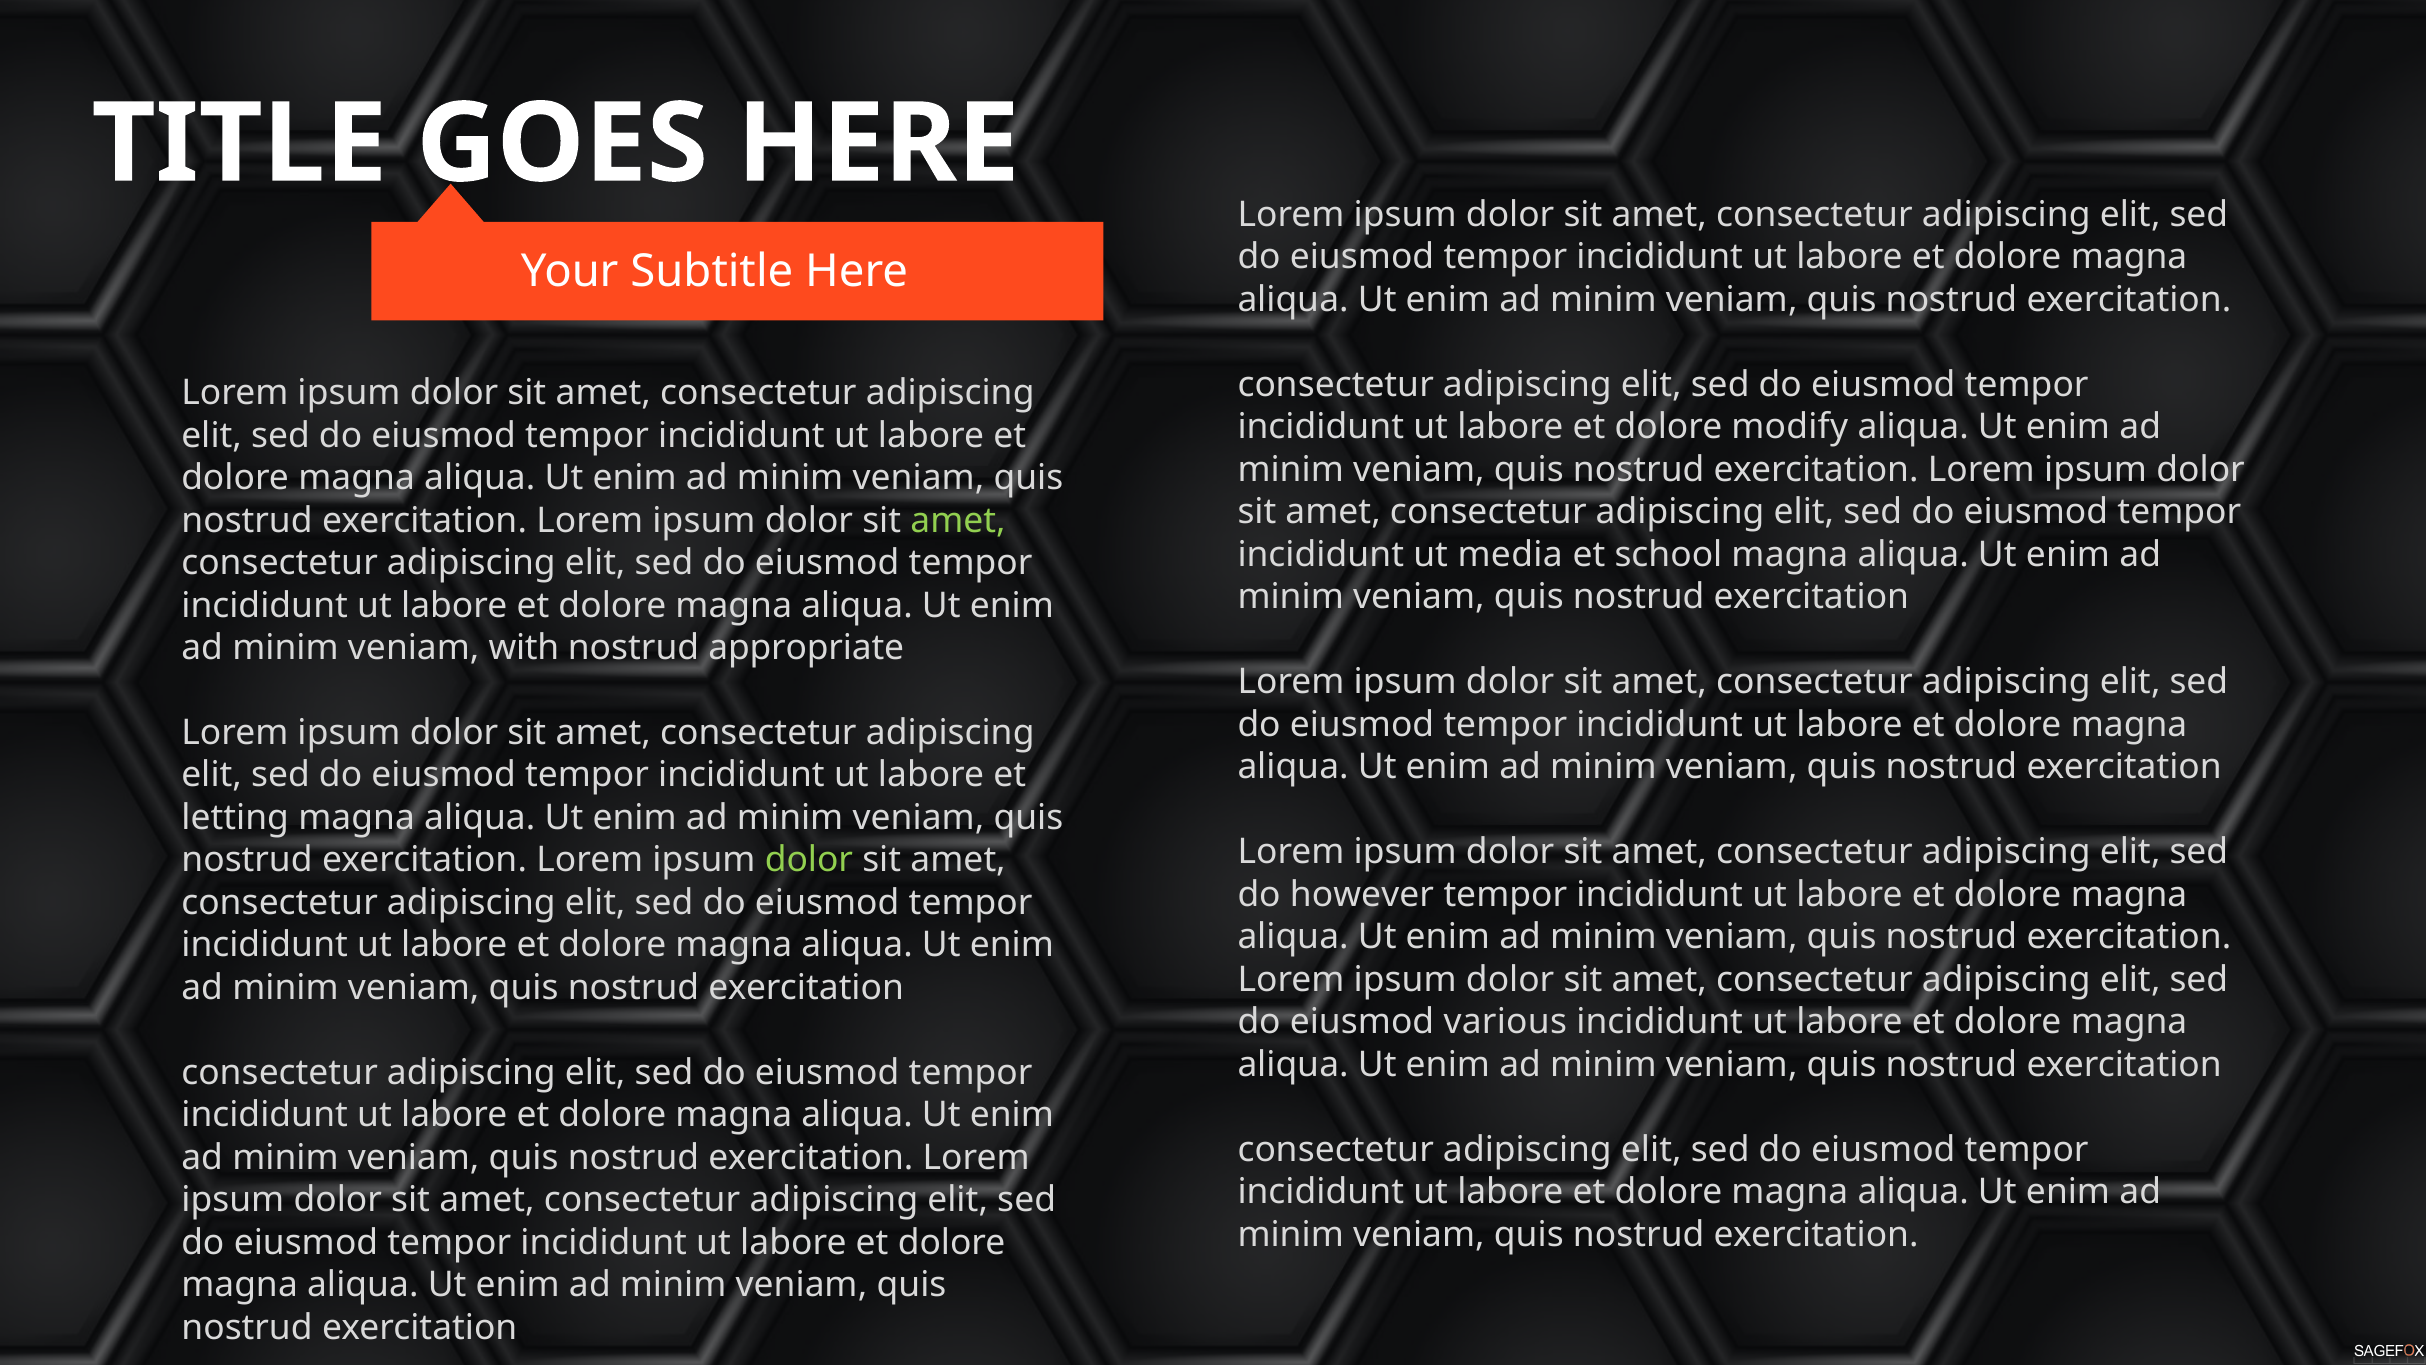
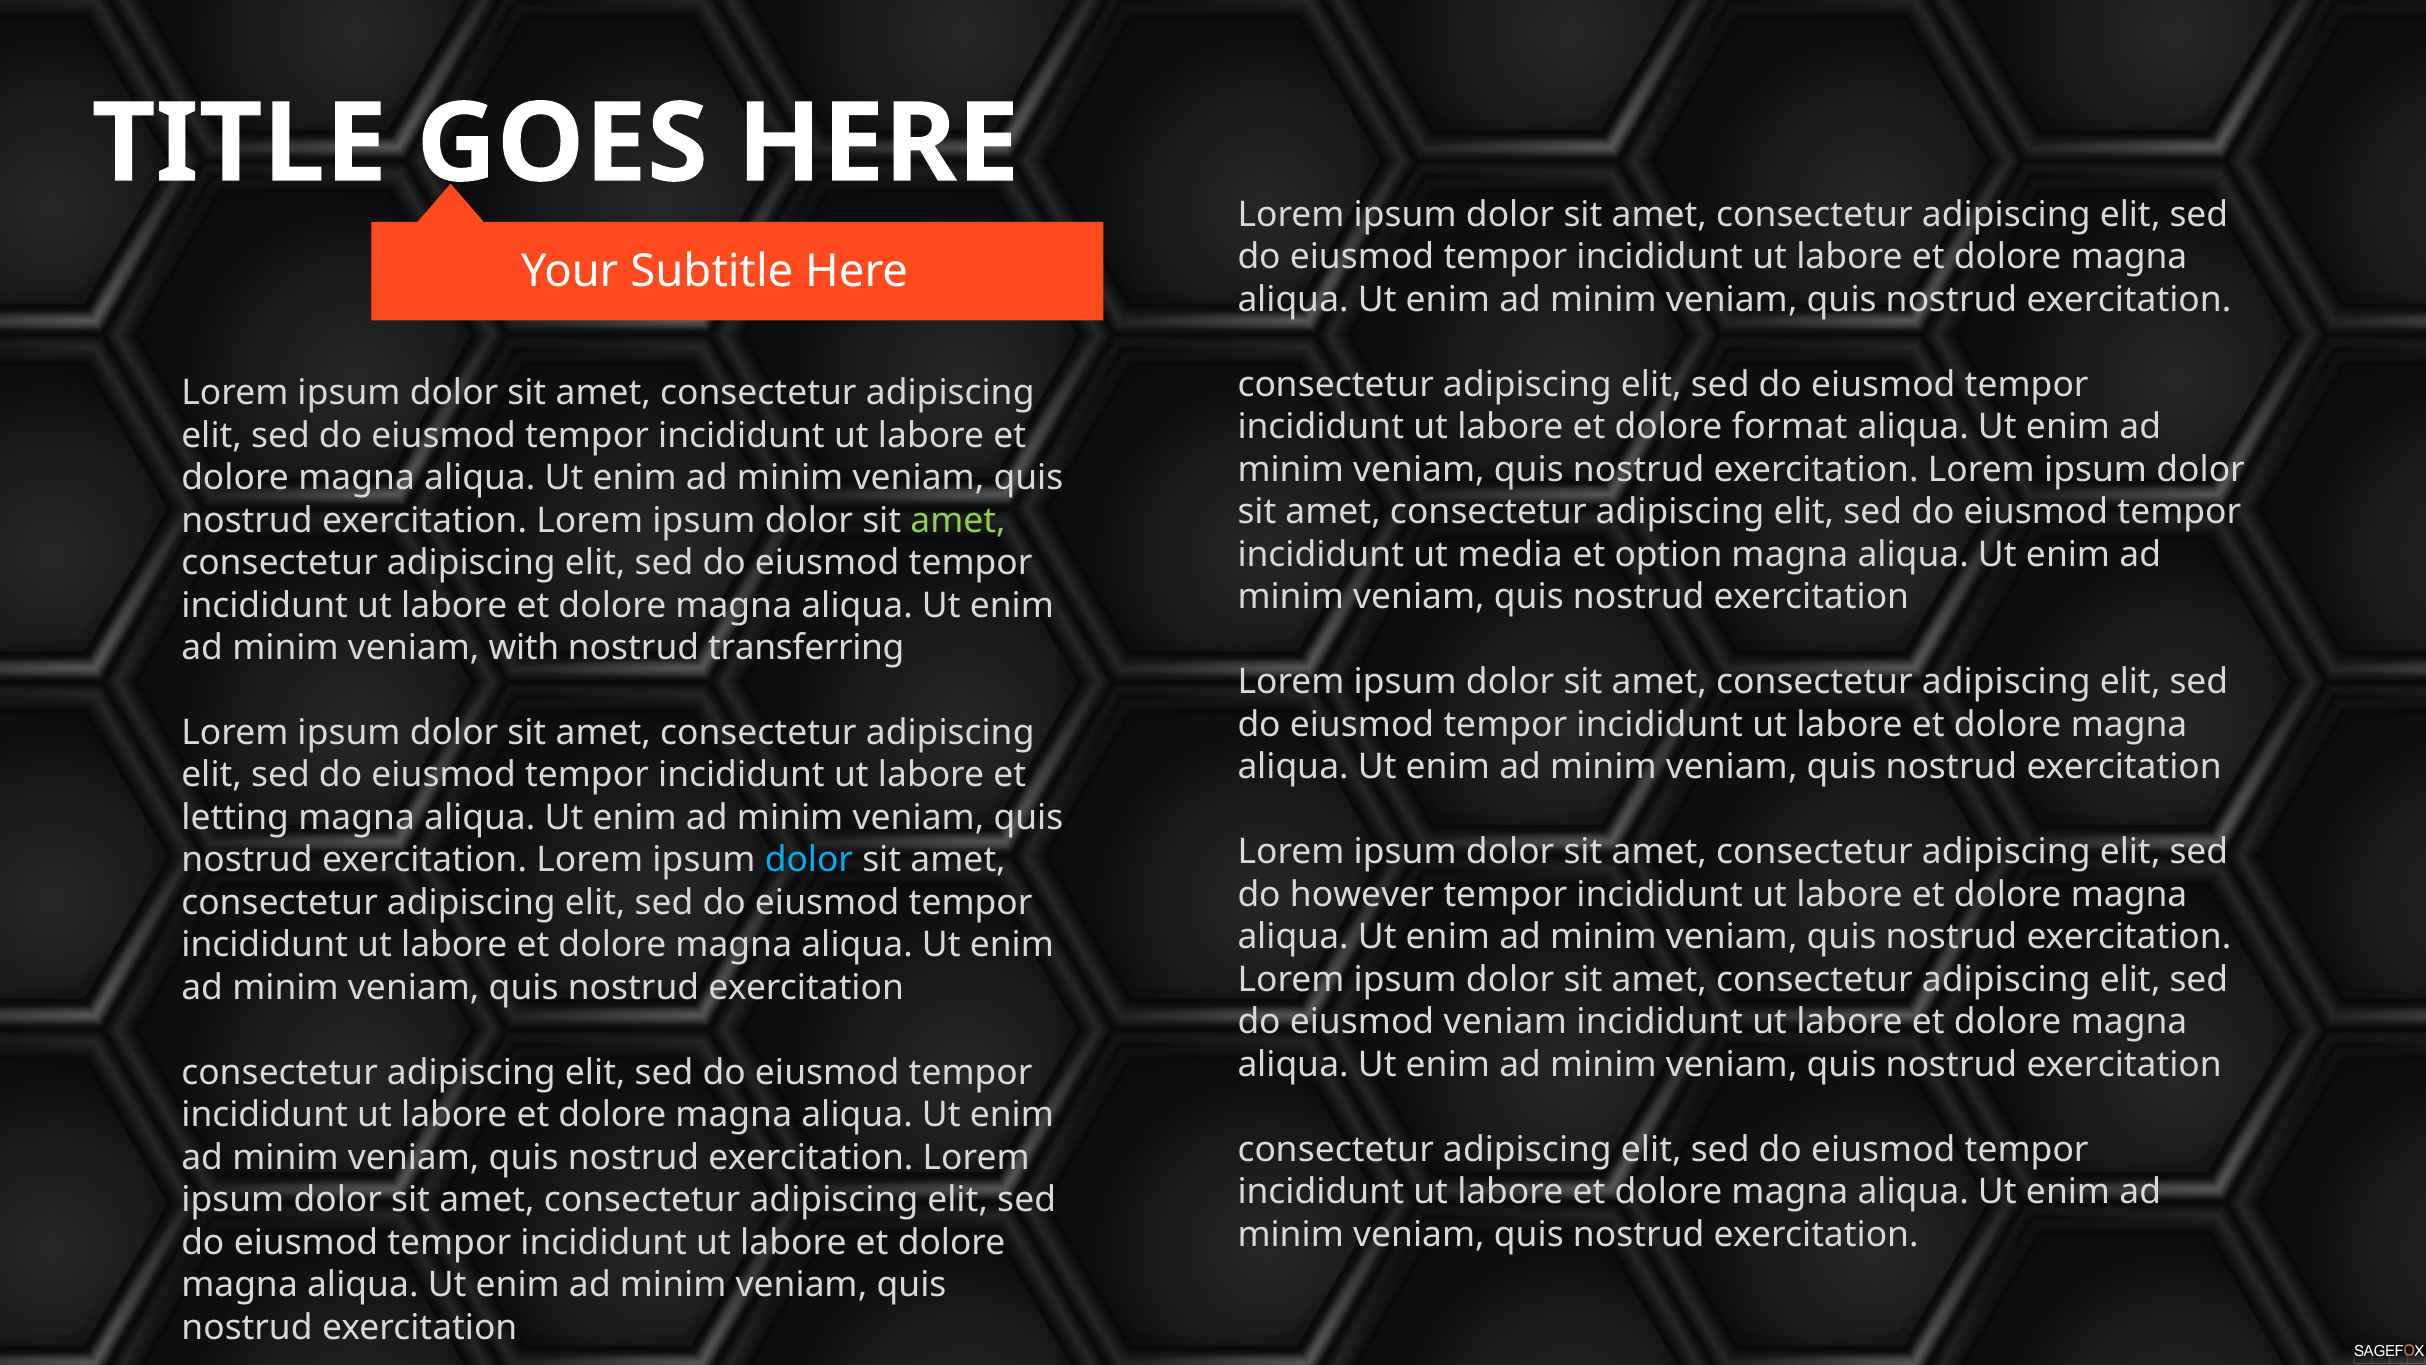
modify: modify -> format (1790, 427)
school: school -> option (1668, 555)
appropriate: appropriate -> transferring (806, 648)
dolor colour: light green -> light blue (809, 860)
eiusmod various: various -> veniam (1505, 1022)
